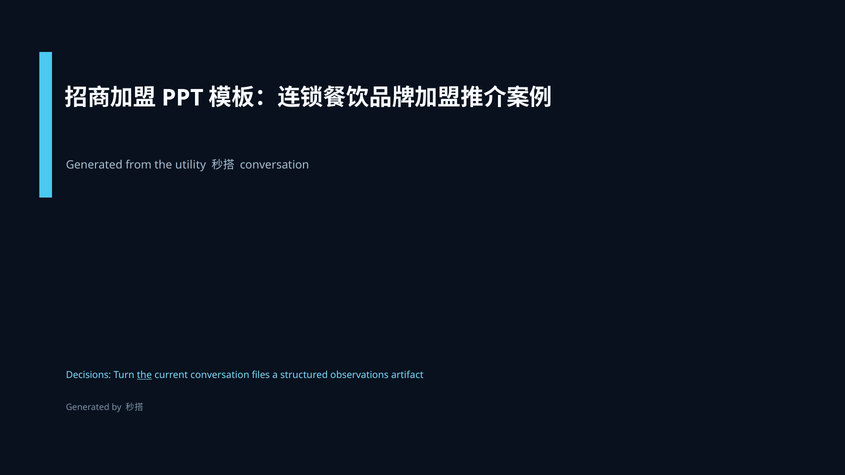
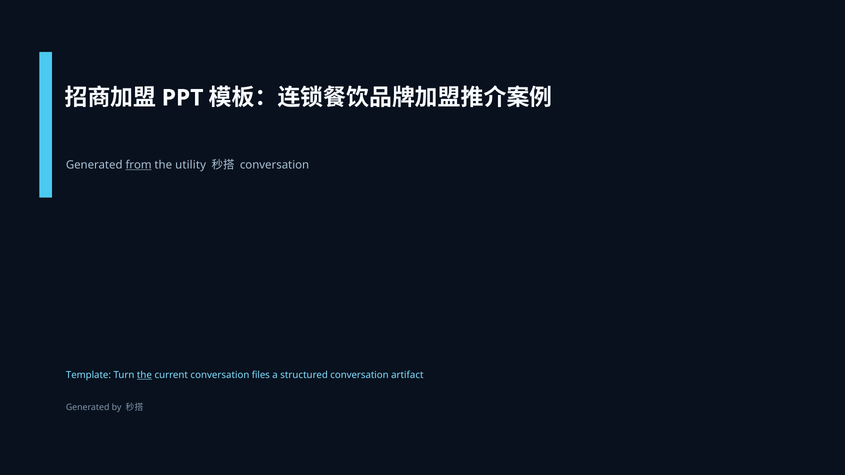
from underline: none -> present (139, 165)
Decisions: Decisions -> Template (88, 375)
structured observations: observations -> conversation (359, 375)
